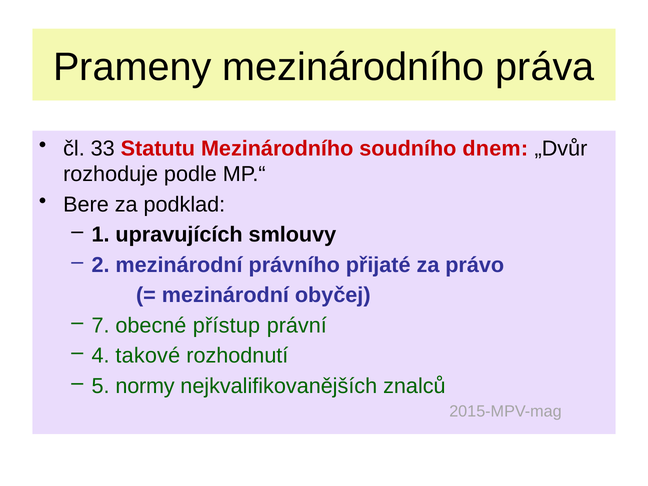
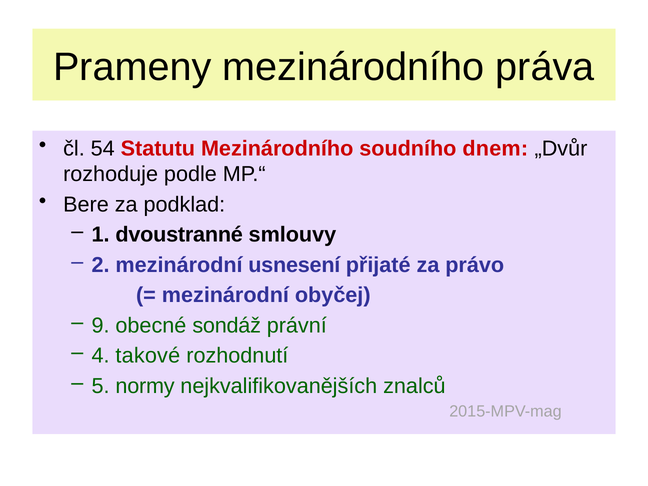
33: 33 -> 54 (103, 148)
upravujících: upravujících -> dvoustranné (179, 235)
právního: právního -> usnesení (294, 265)
7: 7 -> 9 (101, 326)
přístup: přístup -> sondáž (227, 326)
